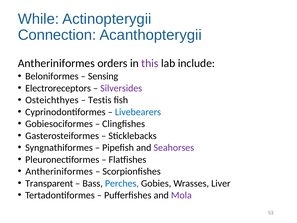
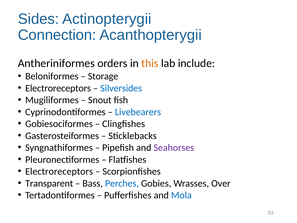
While: While -> Sides (38, 19)
this colour: purple -> orange (150, 63)
Sensing: Sensing -> Storage (103, 76)
Silversides colour: purple -> blue (121, 88)
Osteichthyes: Osteichthyes -> Mugiliformes (52, 100)
Testis: Testis -> Snout (100, 100)
Antheriniformes: Antheriniformes -> Electroreceptors (59, 171)
Liver: Liver -> Over (221, 183)
Mola colour: purple -> blue (181, 195)
